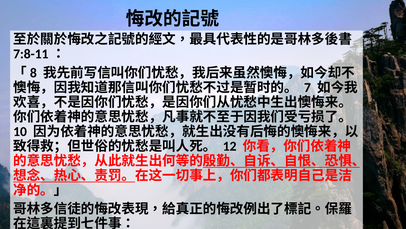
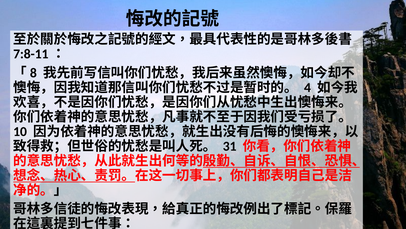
7: 7 -> 4 (307, 87)
12: 12 -> 31 (230, 146)
